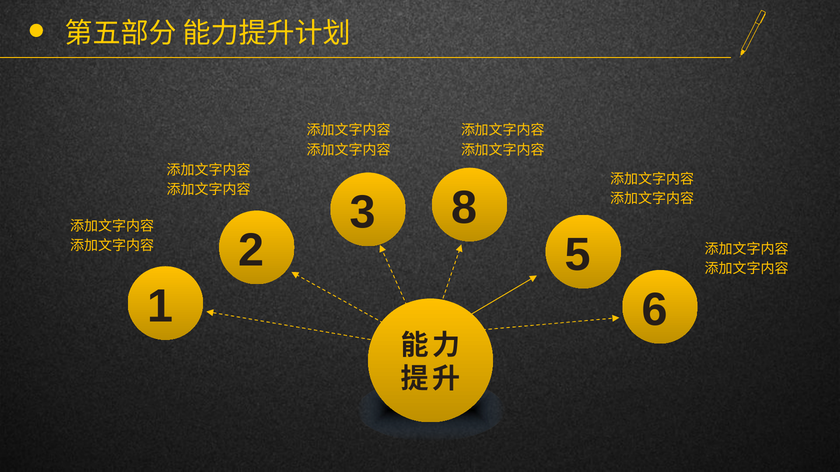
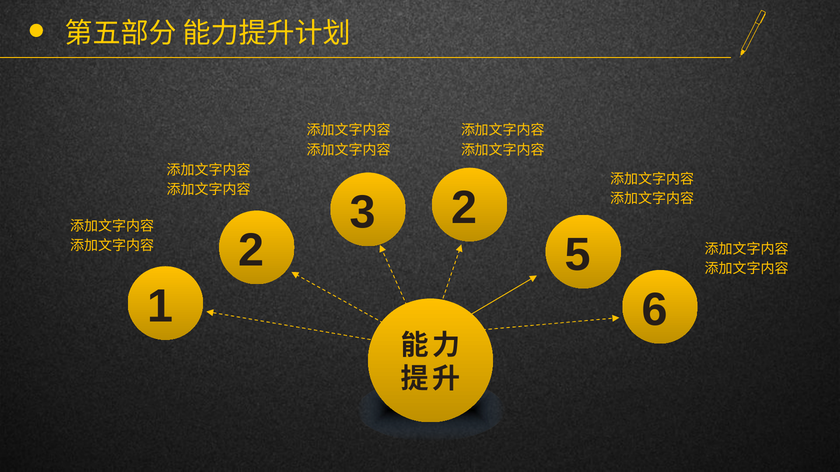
3 8: 8 -> 2 (464, 208)
